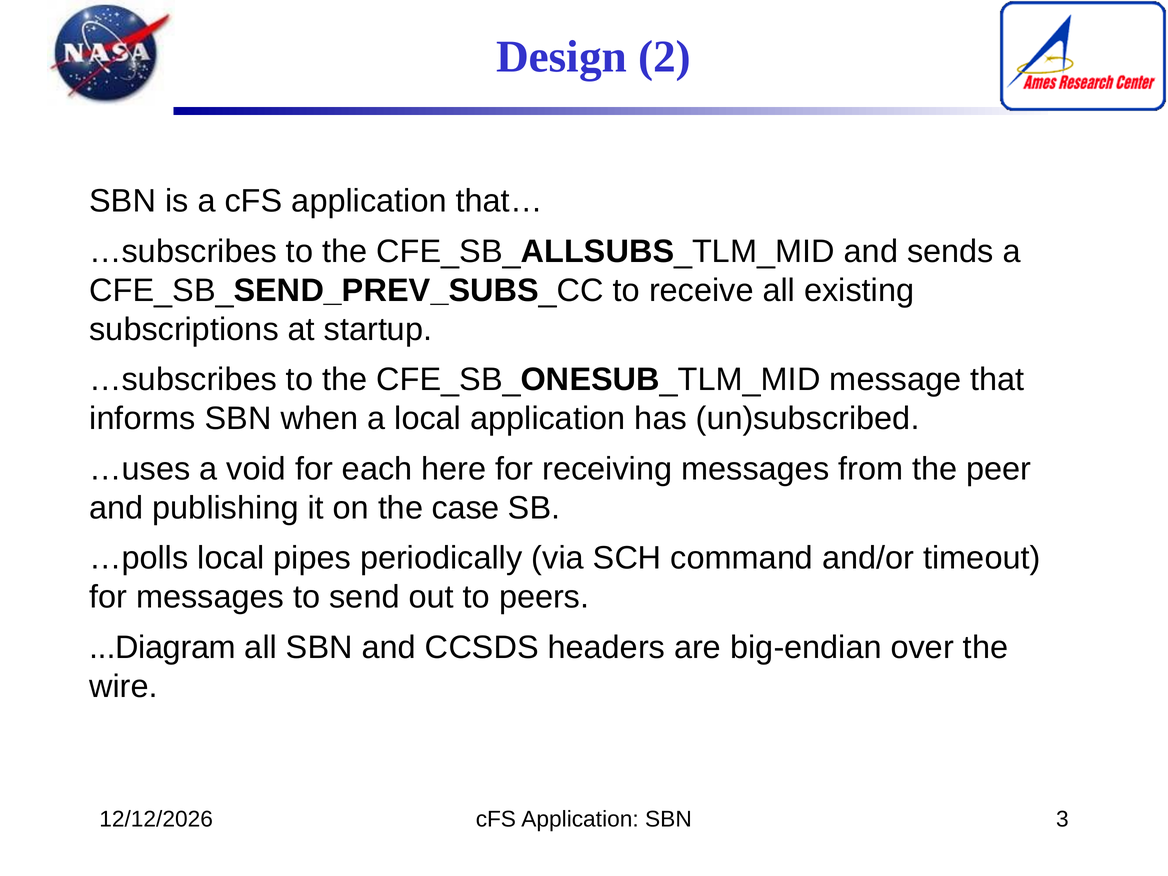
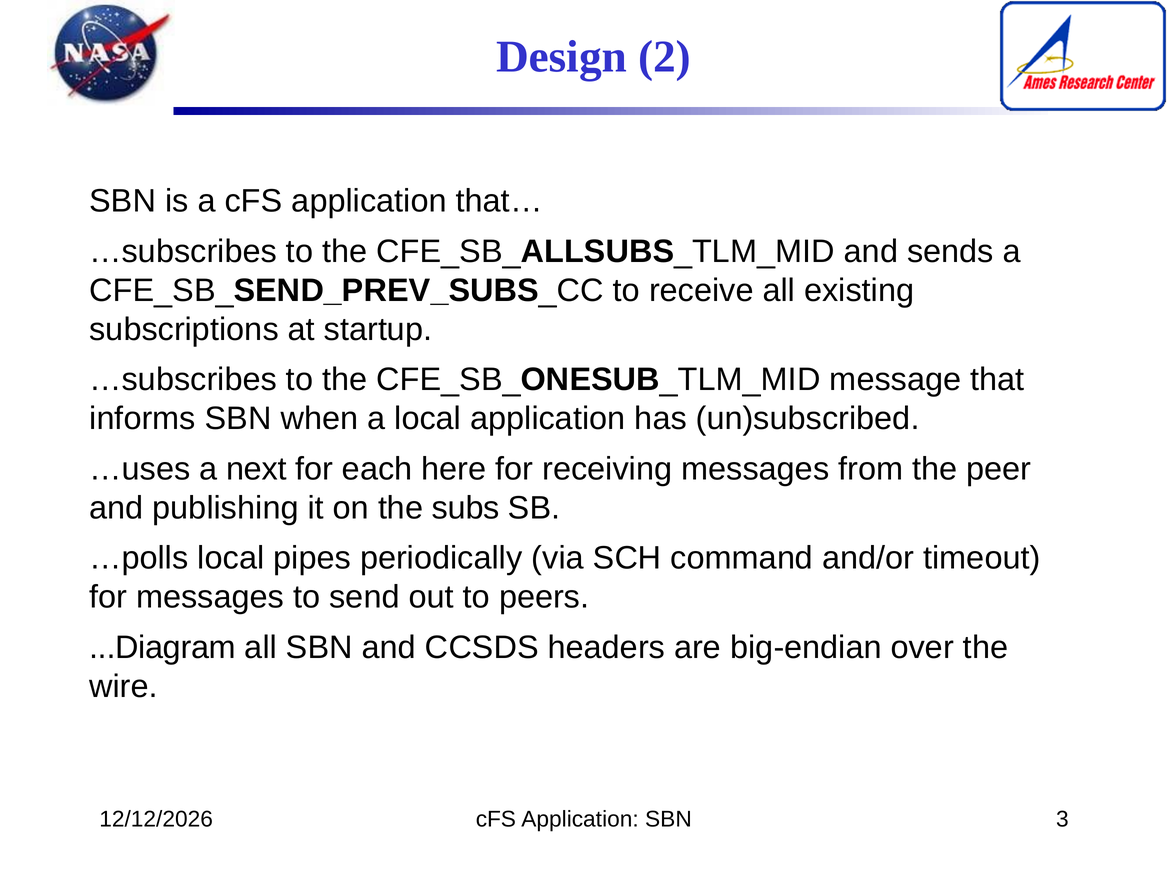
void: void -> next (256, 469)
case: case -> subs (466, 508)
